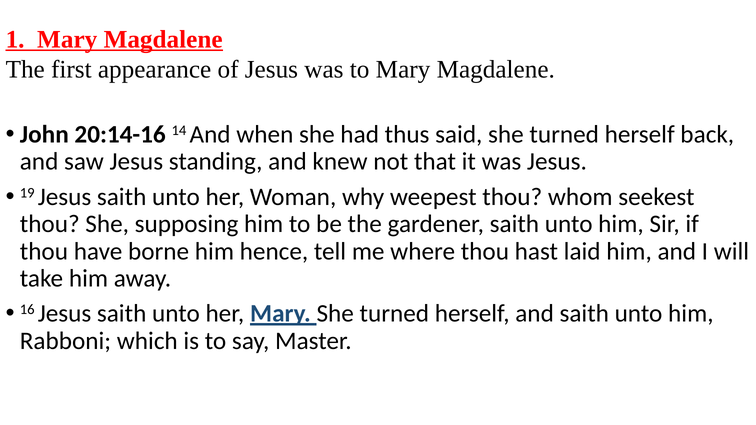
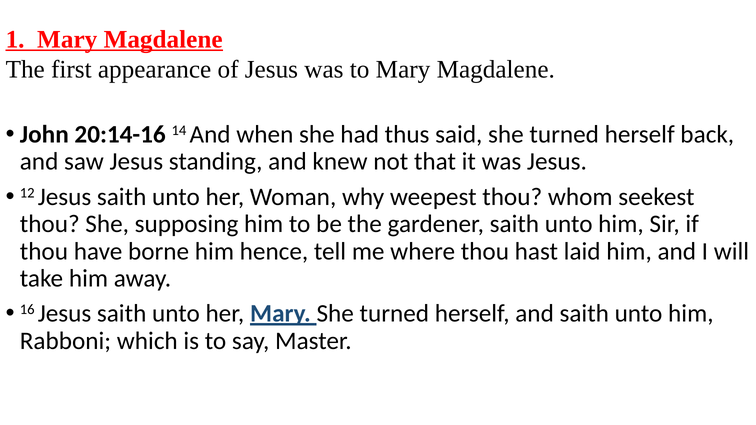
19: 19 -> 12 (27, 193)
